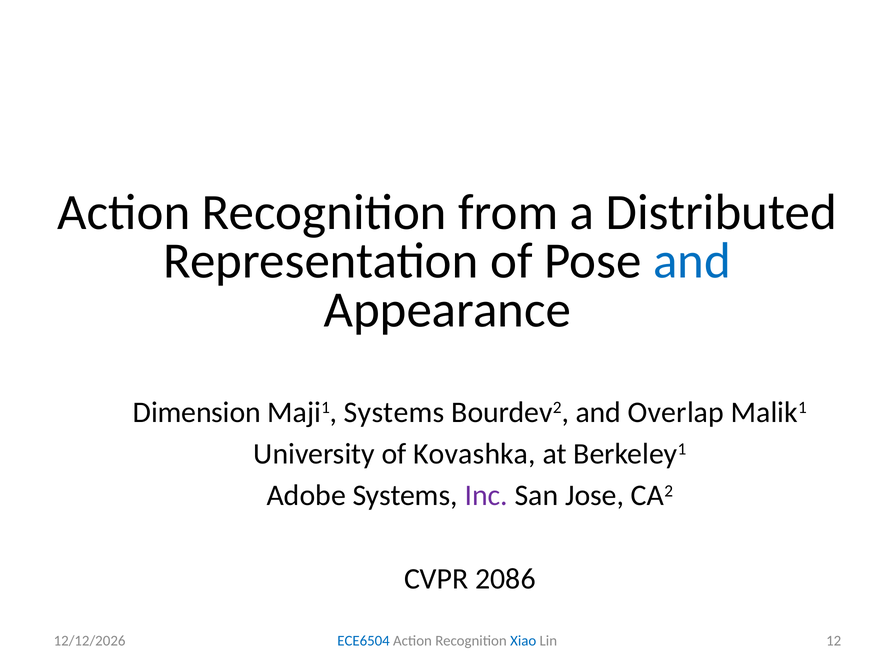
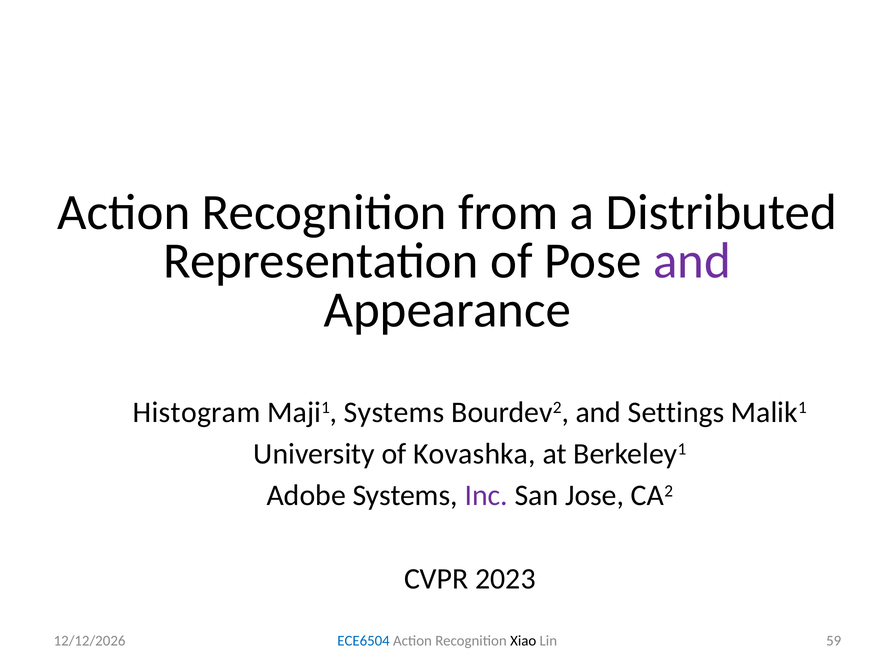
and colour: blue -> purple (692, 261)
Dimension: Dimension -> Histogram (197, 412)
Overlap: Overlap -> Settings (676, 412)
2086: 2086 -> 2023 (505, 579)
Xiao colour: blue -> black (523, 641)
12: 12 -> 59 (834, 641)
